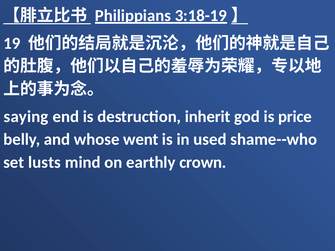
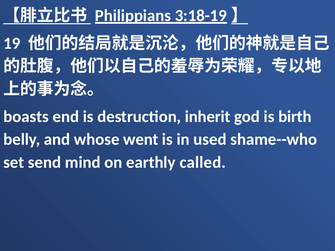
saying: saying -> boasts (26, 117)
price: price -> birth (295, 117)
lusts: lusts -> send (45, 162)
crown: crown -> called (203, 162)
